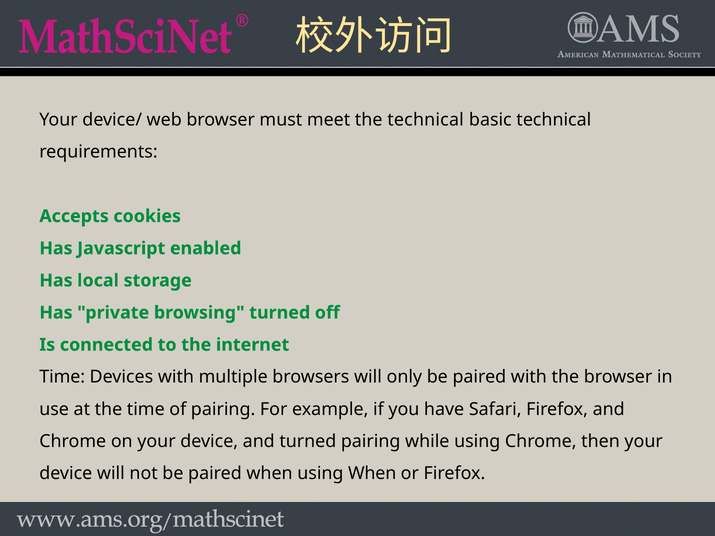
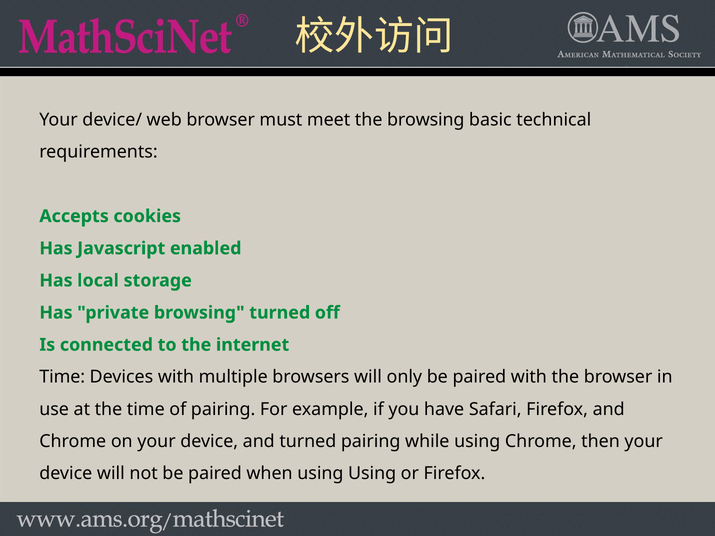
the technical: technical -> browsing (426, 120)
using When: When -> Using (372, 474)
